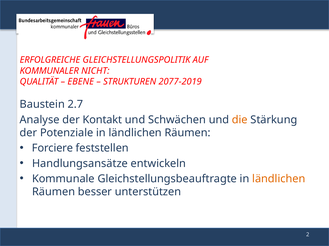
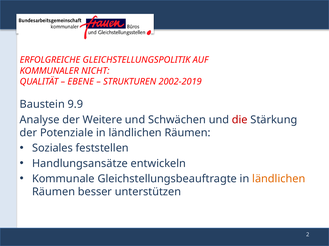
2077-2019: 2077-2019 -> 2002-2019 (180, 82)
2.7: 2.7 -> 9.9 (75, 105)
Kontakt: Kontakt -> Weitere (102, 120)
die colour: orange -> red (240, 120)
Forciere: Forciere -> Soziales (52, 149)
